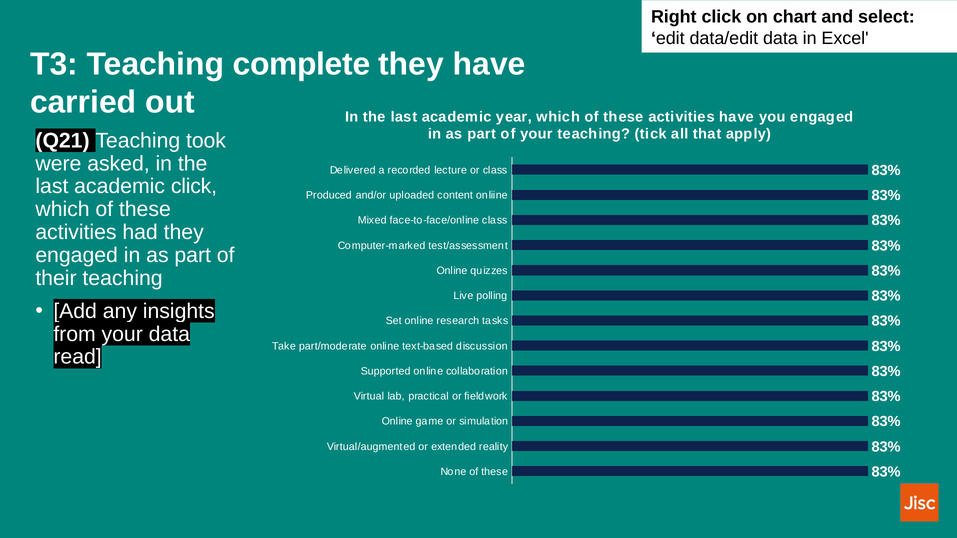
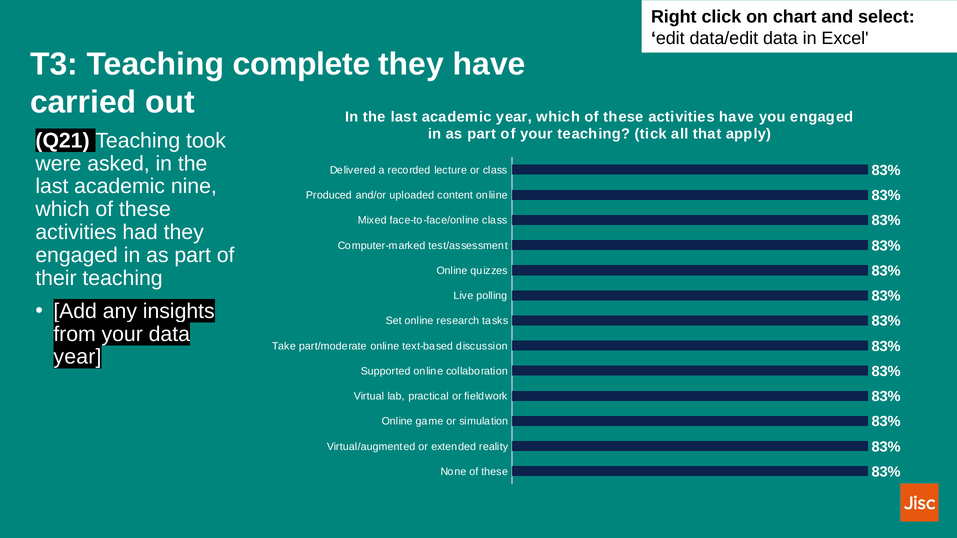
academic click: click -> nine (194, 187)
read: read -> year (77, 357)
